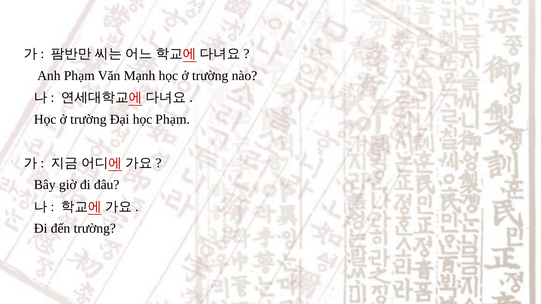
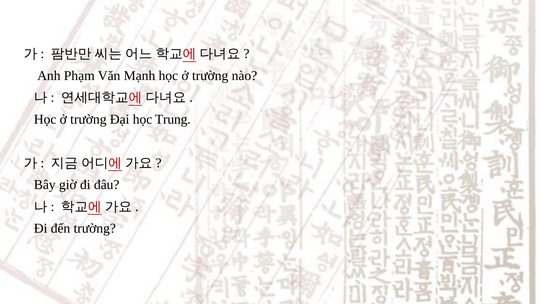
học Phạm: Phạm -> Trung (173, 119)
